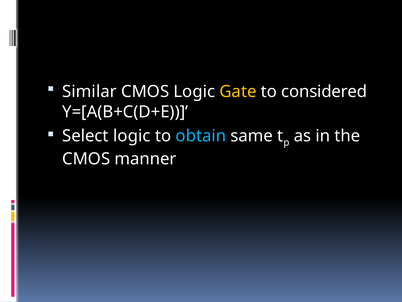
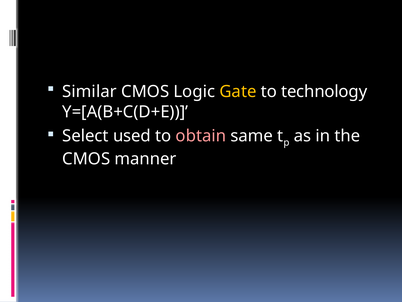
considered: considered -> technology (324, 92)
Select logic: logic -> used (132, 136)
obtain colour: light blue -> pink (201, 136)
